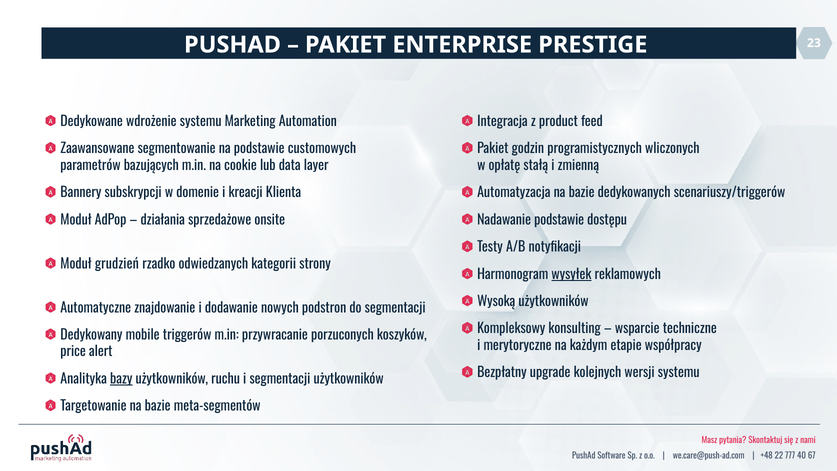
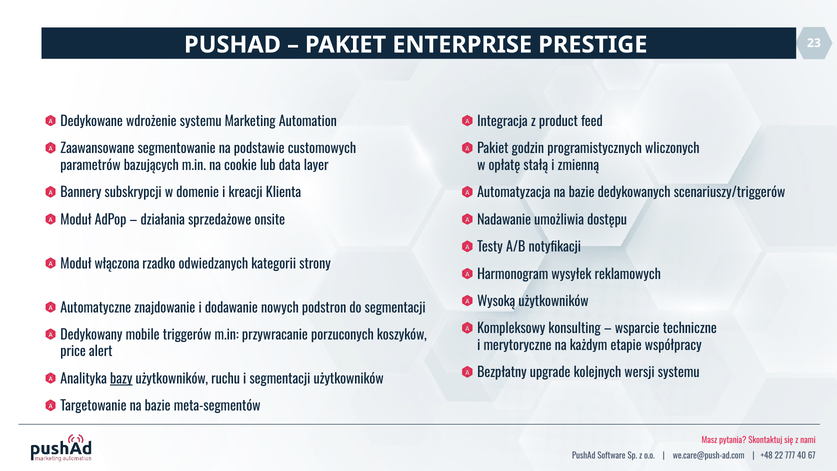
Nadawanie podstawie: podstawie -> umożliwia (559, 220)
grudzień: grudzień -> włączona (117, 264)
wysyłek underline: present -> none (571, 274)
